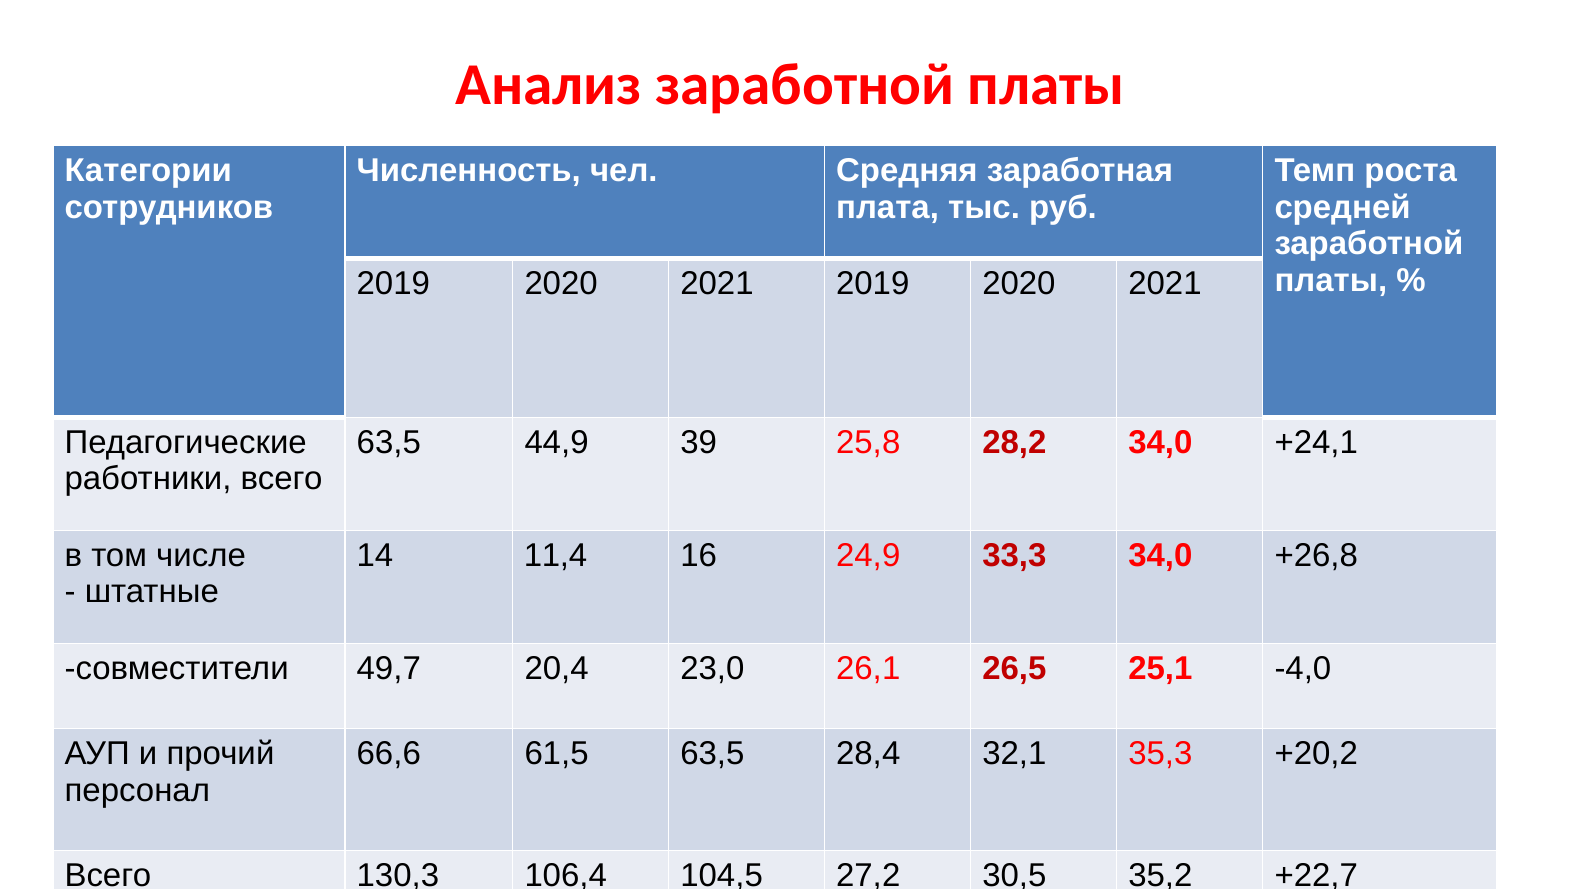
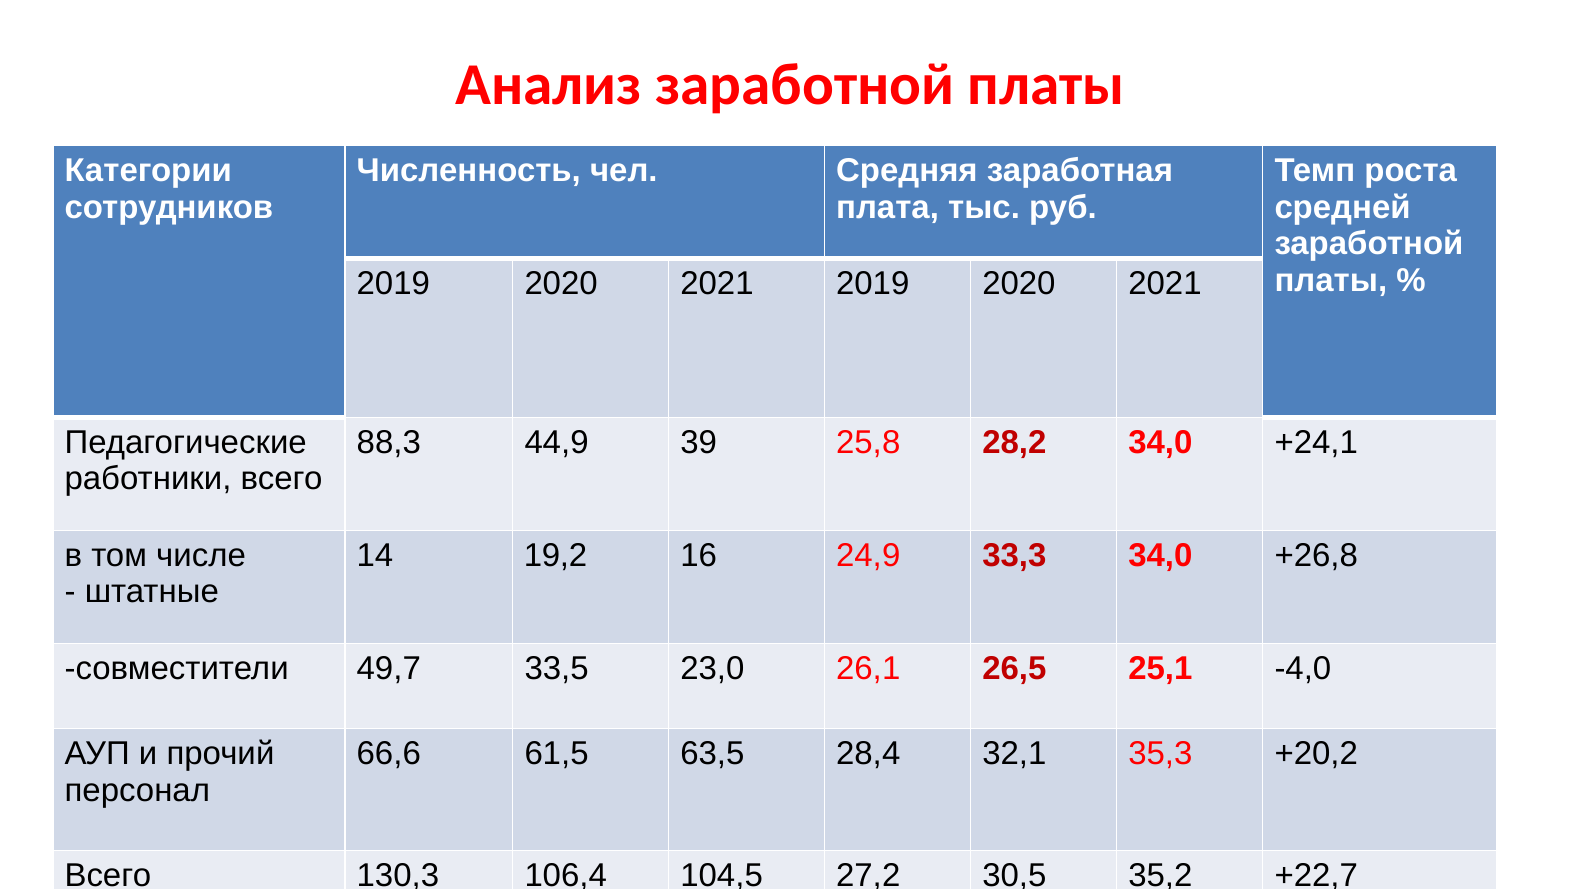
63,5: 63,5 -> 88,3 (389, 443)
11,4: 11,4 -> 19,2 (556, 555)
20,4: 20,4 -> 33,5 (557, 668)
